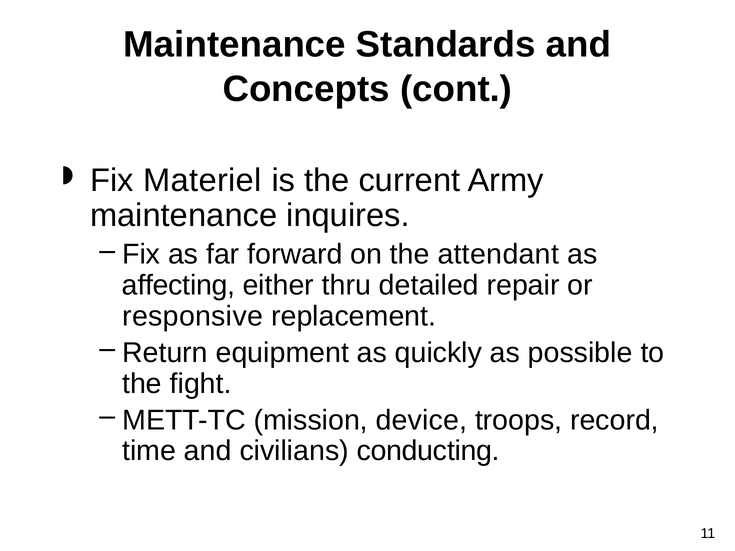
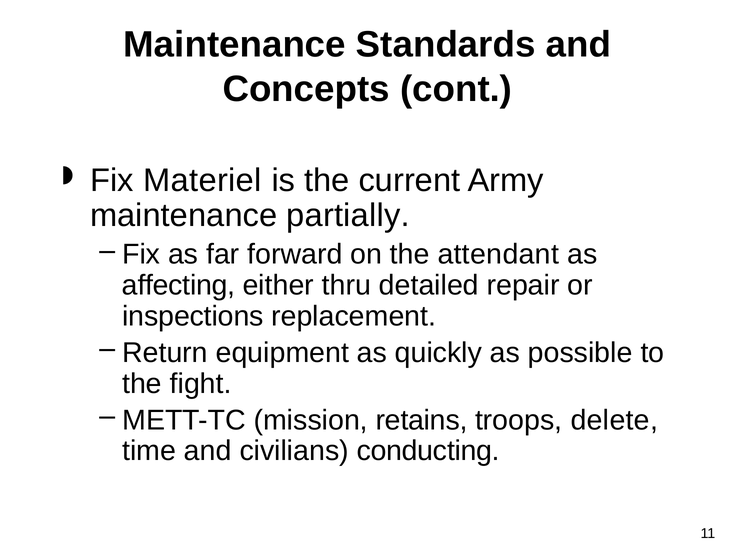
inquires: inquires -> partially (348, 216)
responsive: responsive -> inspections (193, 316)
device: device -> retains (422, 420)
record: record -> delete (614, 420)
